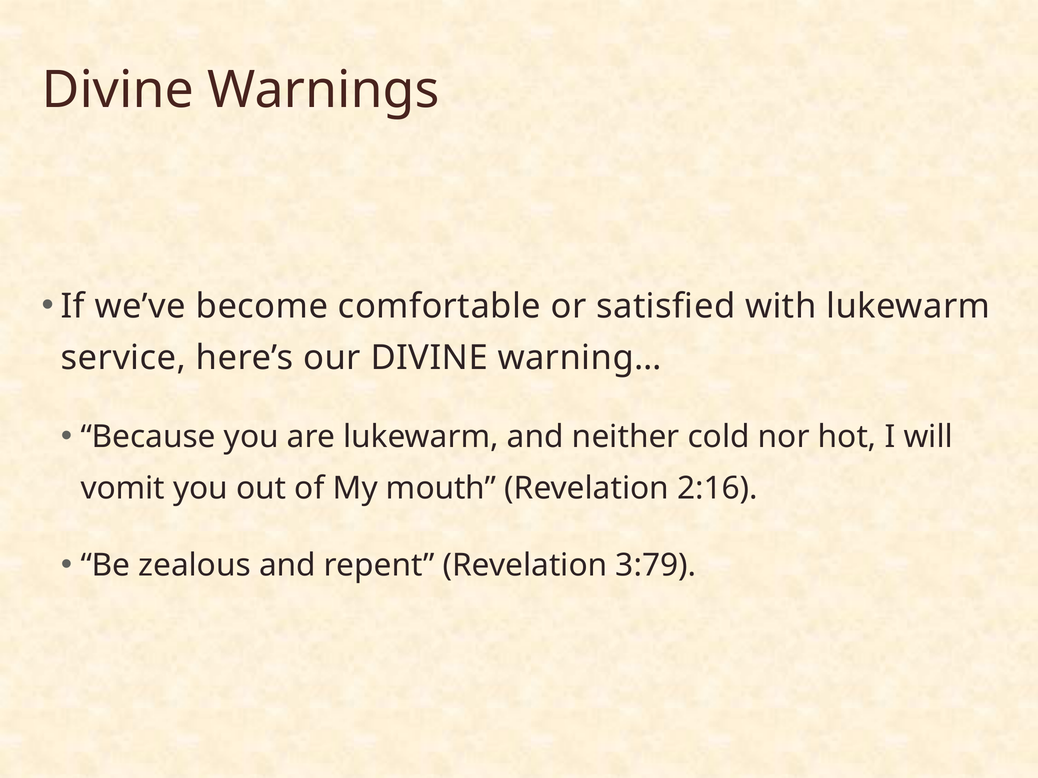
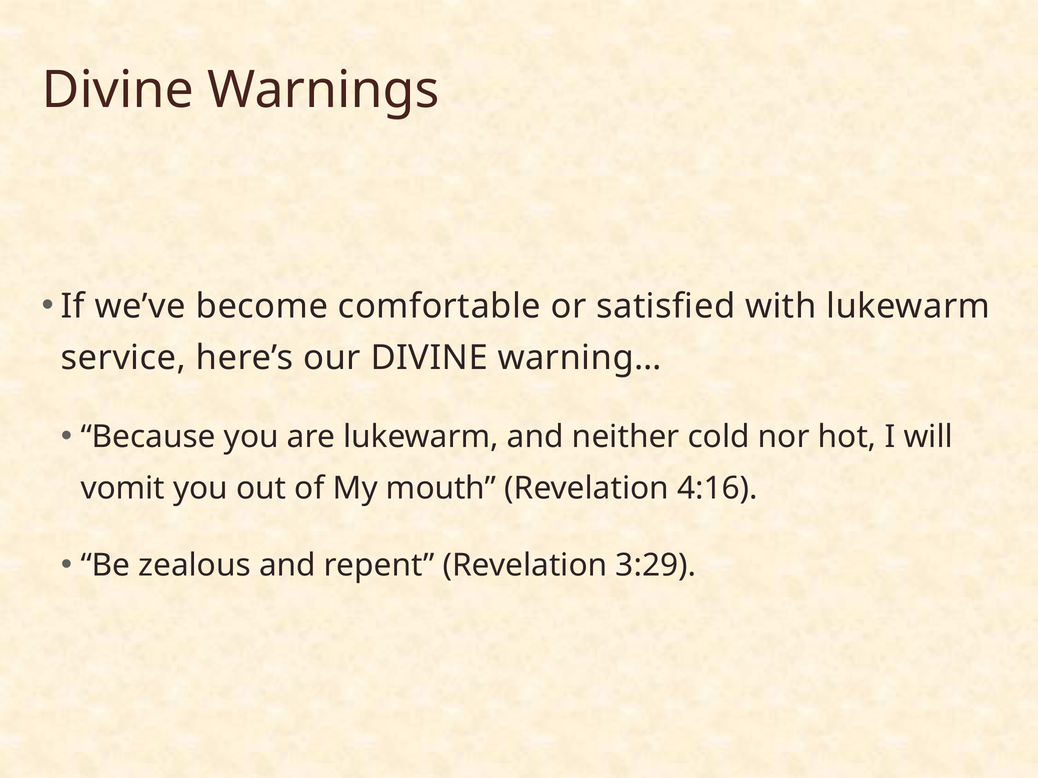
2:16: 2:16 -> 4:16 (718, 488)
3:79: 3:79 -> 3:29 (656, 566)
